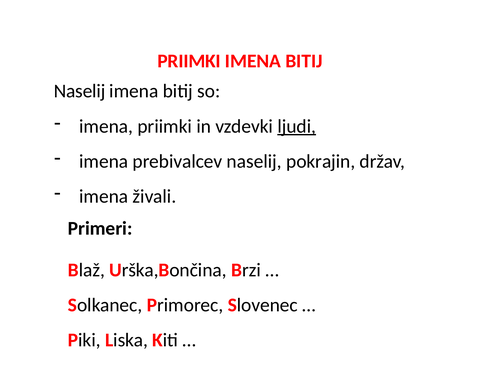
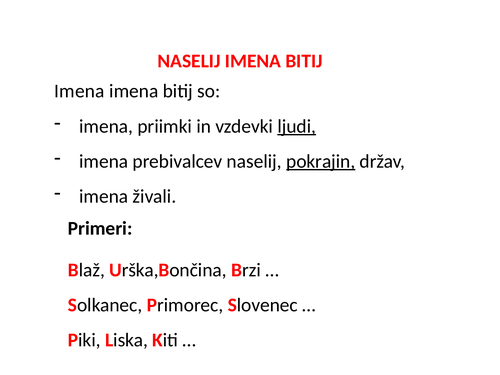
PRIIMKI: PRIIMKI -> NASELIJ (189, 61)
Naselij: Naselij -> Imena (79, 91)
pokrajin underline: none -> present (321, 161)
